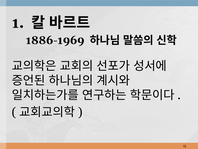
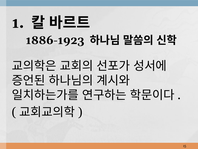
1886-1969: 1886-1969 -> 1886-1923 (55, 40)
